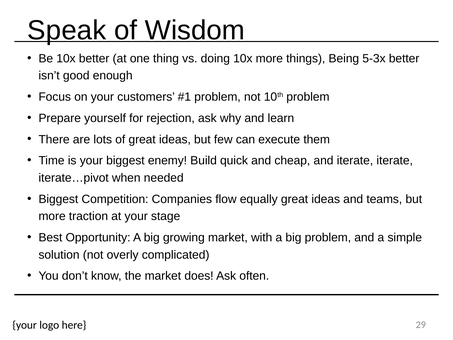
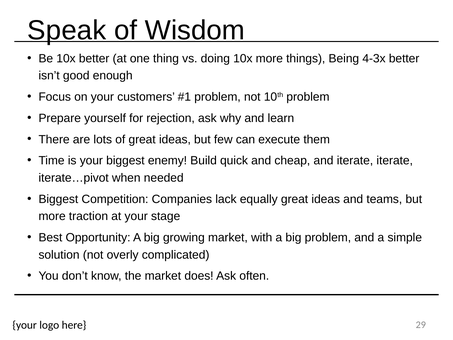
5-3x: 5-3x -> 4-3x (374, 58)
flow: flow -> lack (226, 199)
